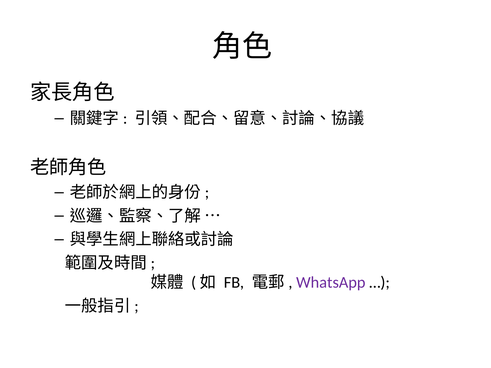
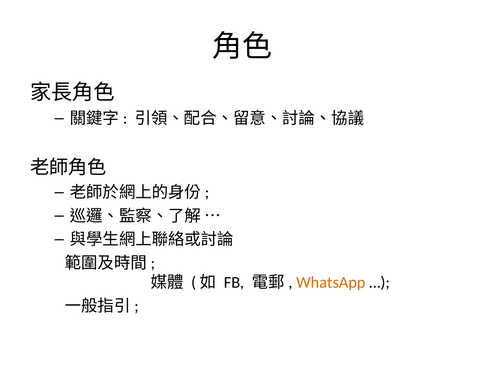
WhatsApp colour: purple -> orange (331, 283)
